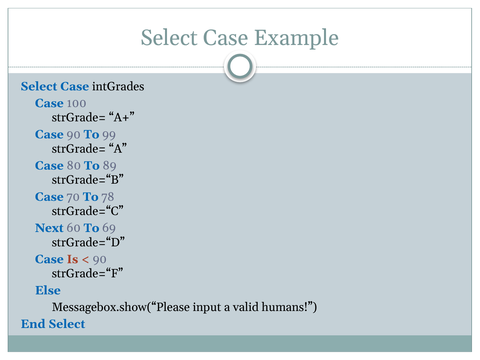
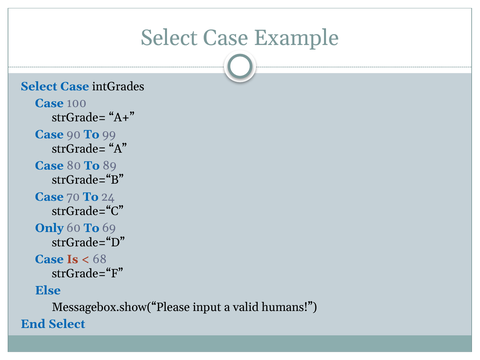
78: 78 -> 24 (108, 197)
Next: Next -> Only (49, 228)
90: 90 -> 68 (100, 259)
